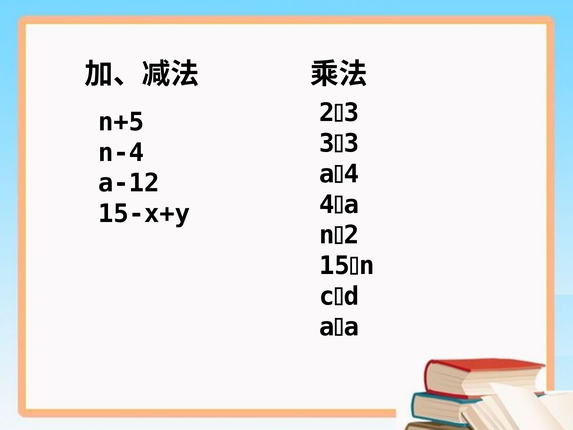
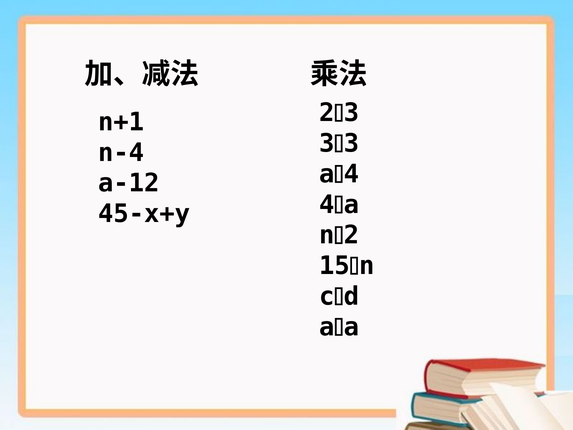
n+5: n+5 -> n+1 (121, 122)
15-x+y: 15-x+y -> 45-x+y (144, 214)
